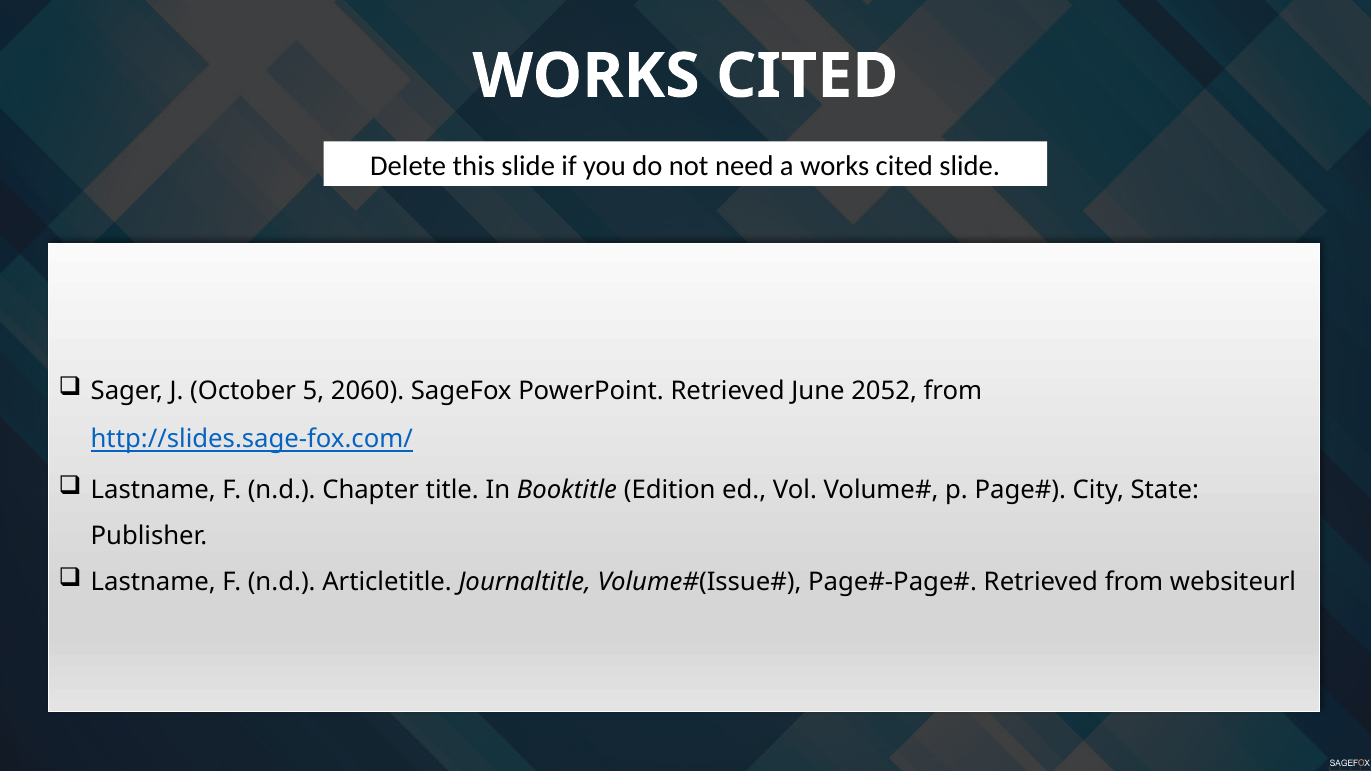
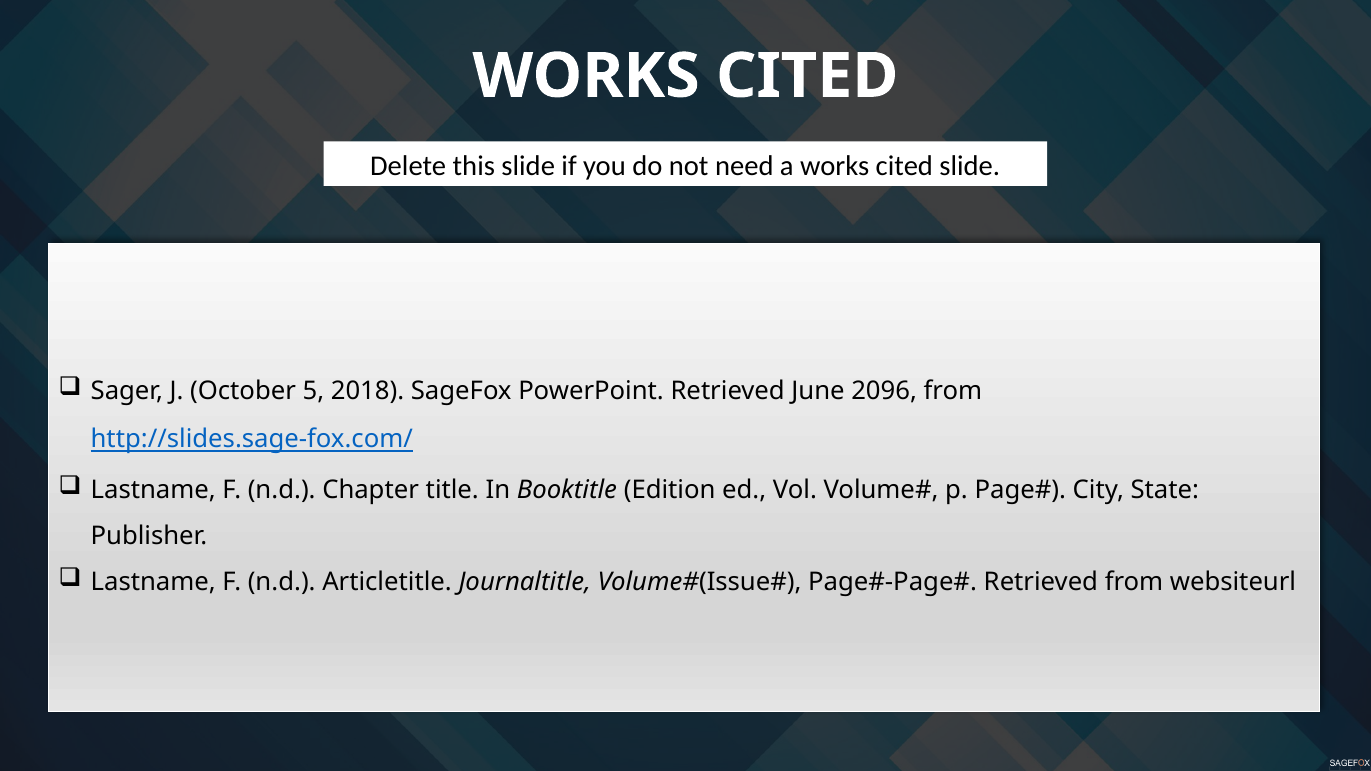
2060: 2060 -> 2018 (367, 391)
2052: 2052 -> 2096 (884, 391)
